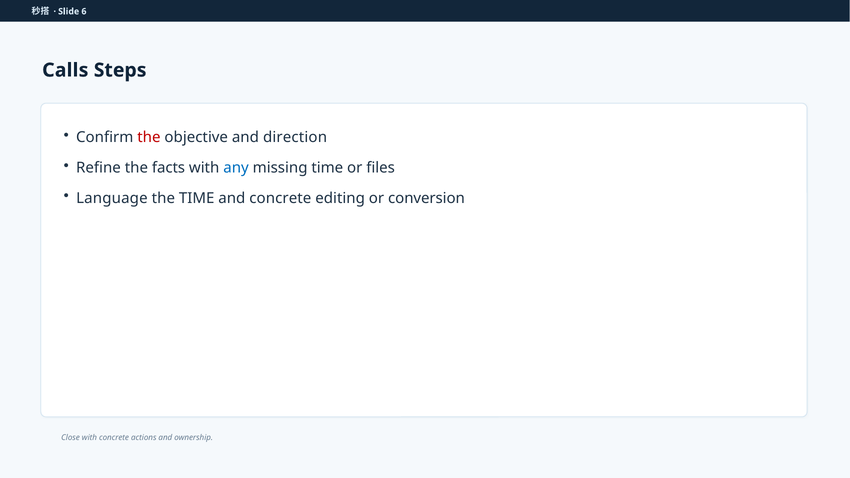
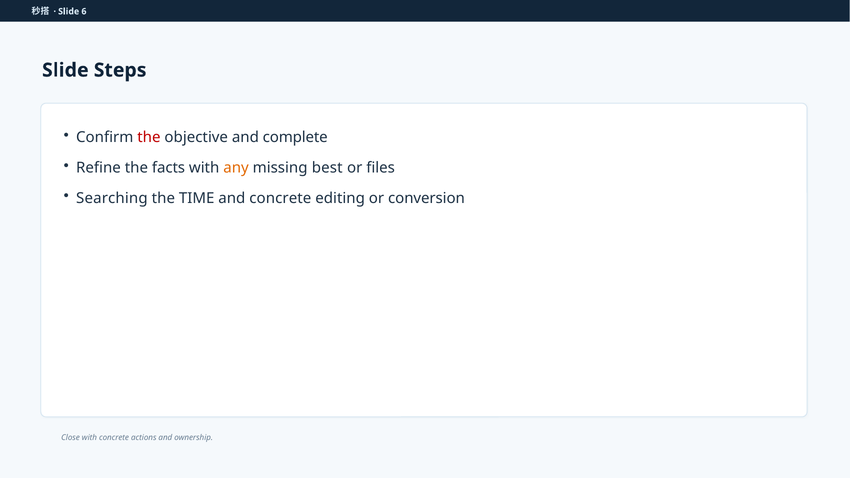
Calls: Calls -> Slide (65, 70)
direction: direction -> complete (295, 138)
any colour: blue -> orange (236, 168)
missing time: time -> best (327, 168)
Language: Language -> Searching (112, 199)
